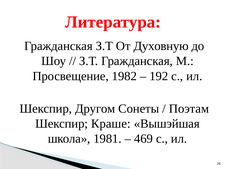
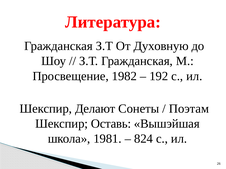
Другом: Другом -> Делают (95, 109)
Краше: Краше -> Оставь (111, 124)
469: 469 -> 824 (143, 139)
